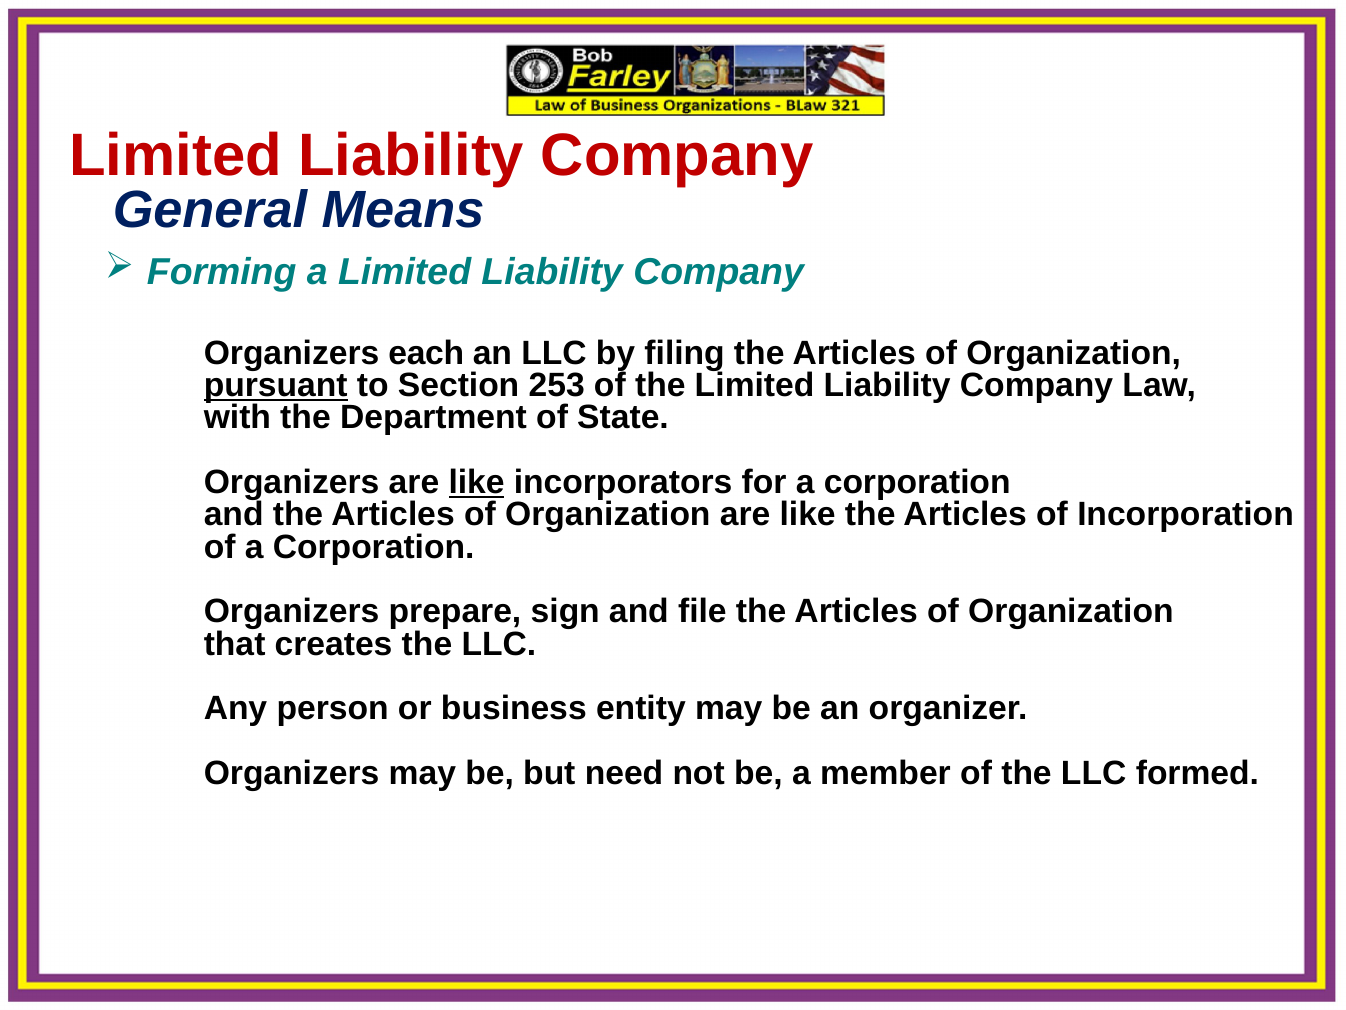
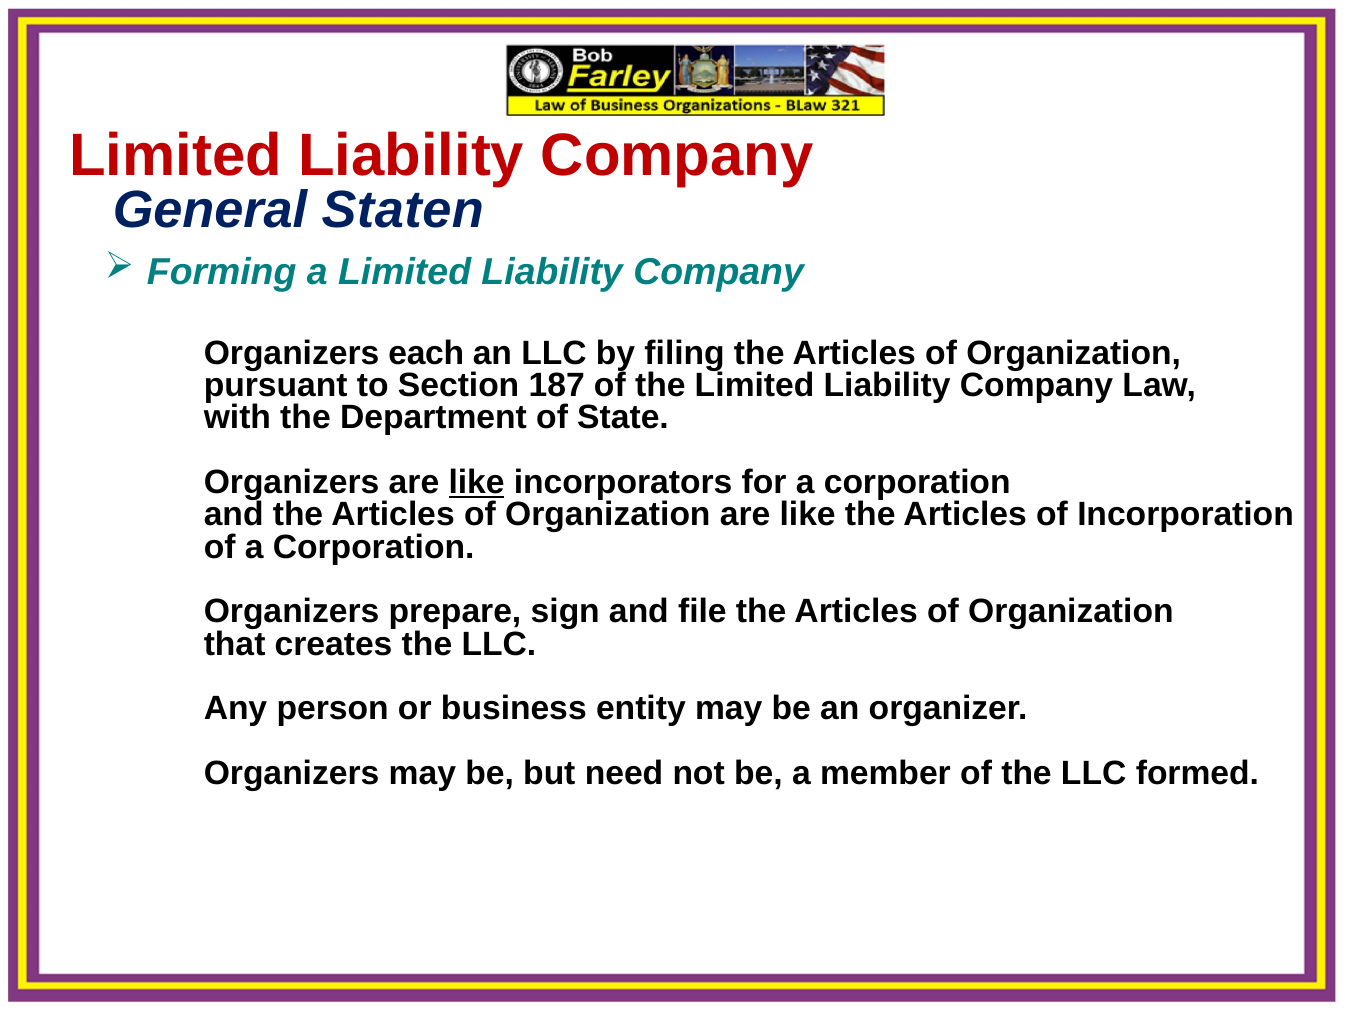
Means: Means -> Staten (403, 210)
pursuant underline: present -> none (276, 385)
253: 253 -> 187 (557, 385)
